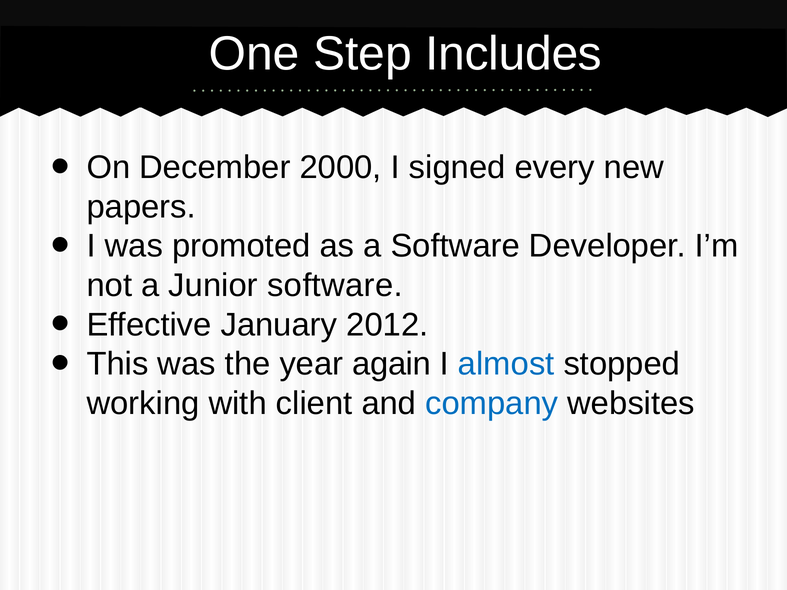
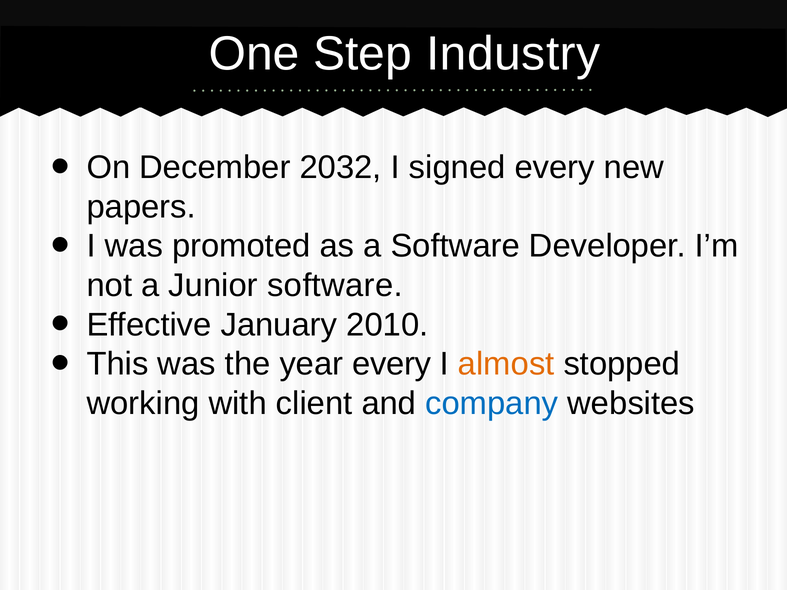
Includes: Includes -> Industry (513, 54)
2000: 2000 -> 2032 (341, 168)
2012: 2012 -> 2010 (387, 325)
year again: again -> every (392, 364)
almost colour: blue -> orange (506, 364)
